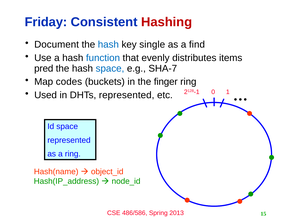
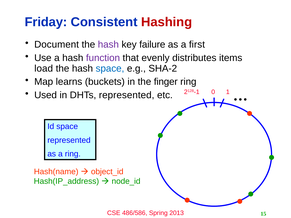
hash colour: blue -> purple (108, 45)
single: single -> failure (152, 45)
find: find -> first (197, 45)
function colour: blue -> purple (103, 58)
pred: pred -> load (44, 68)
SHA-7: SHA-7 -> SHA-2 (163, 68)
codes: codes -> learns (69, 82)
